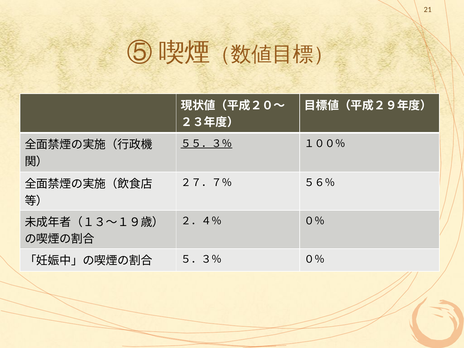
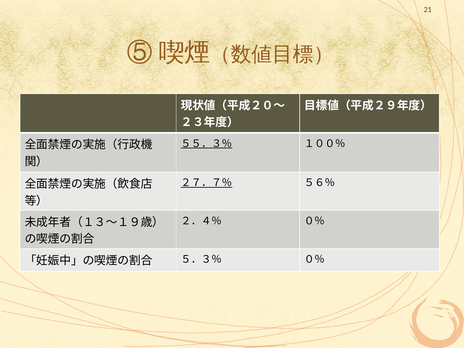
２７．７％ underline: none -> present (206, 183)
